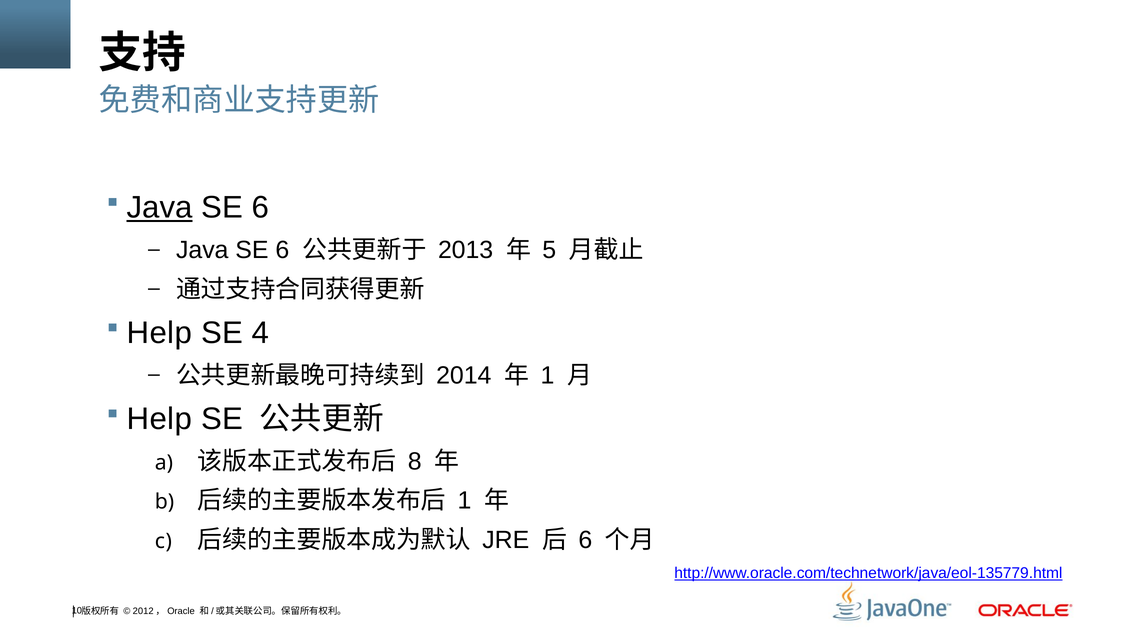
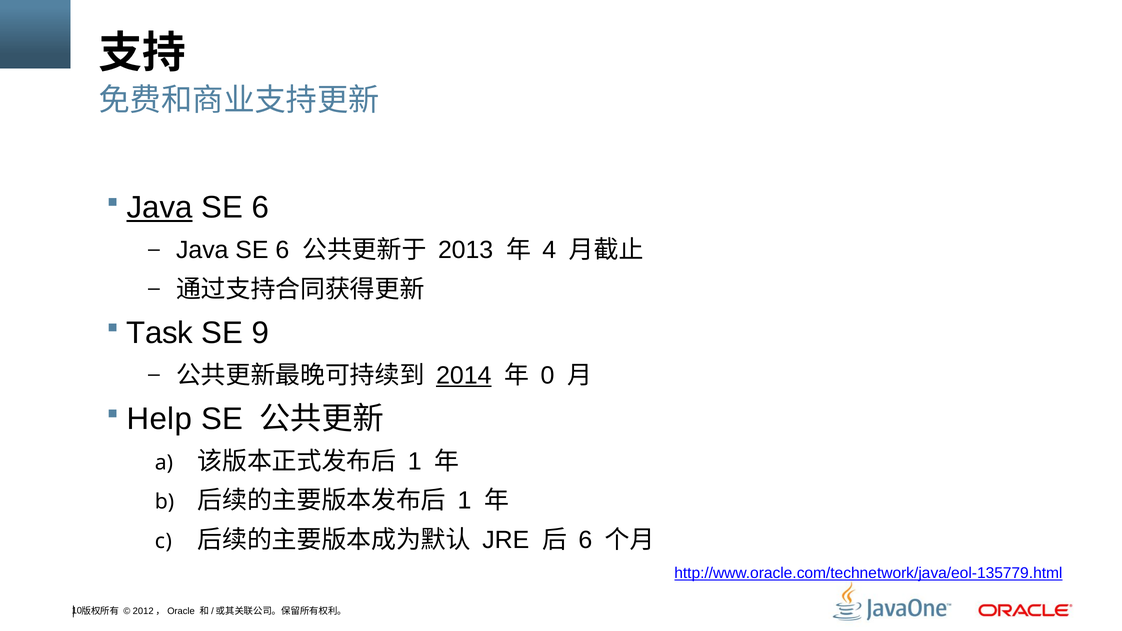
5: 5 -> 4 (549, 250)
Help: Help -> Task (160, 333)
4: 4 -> 9 (260, 333)
2014 underline: none -> present (464, 376)
1: 1 -> 0 (547, 376)
8: 8 -> 1 (415, 462)
